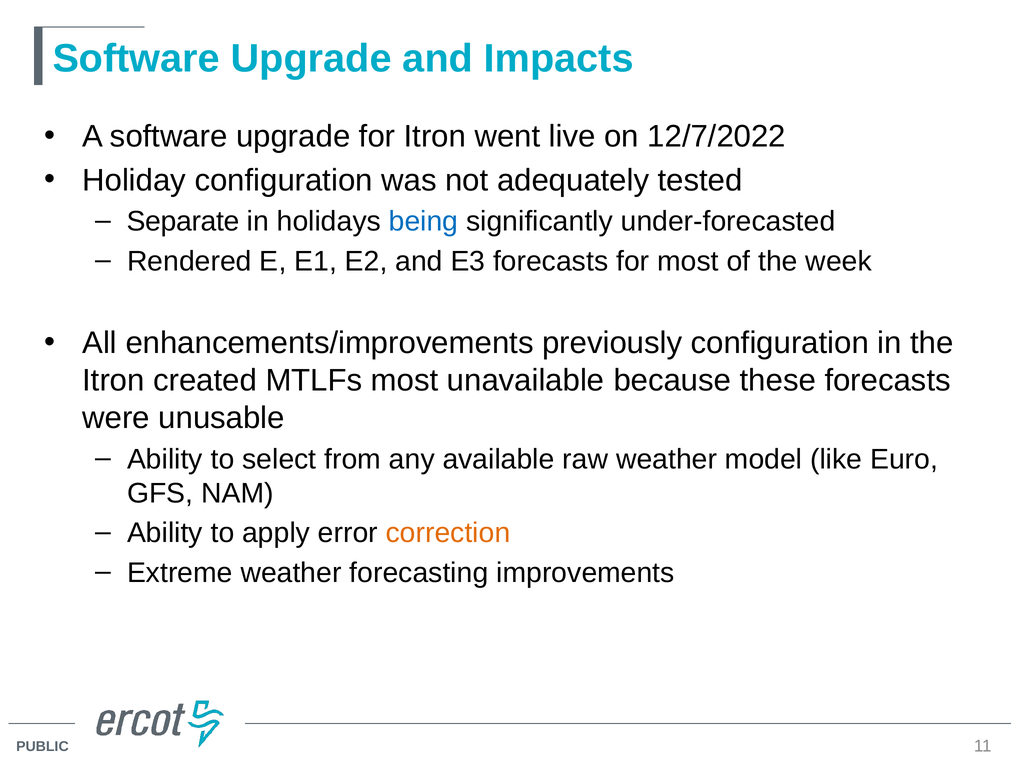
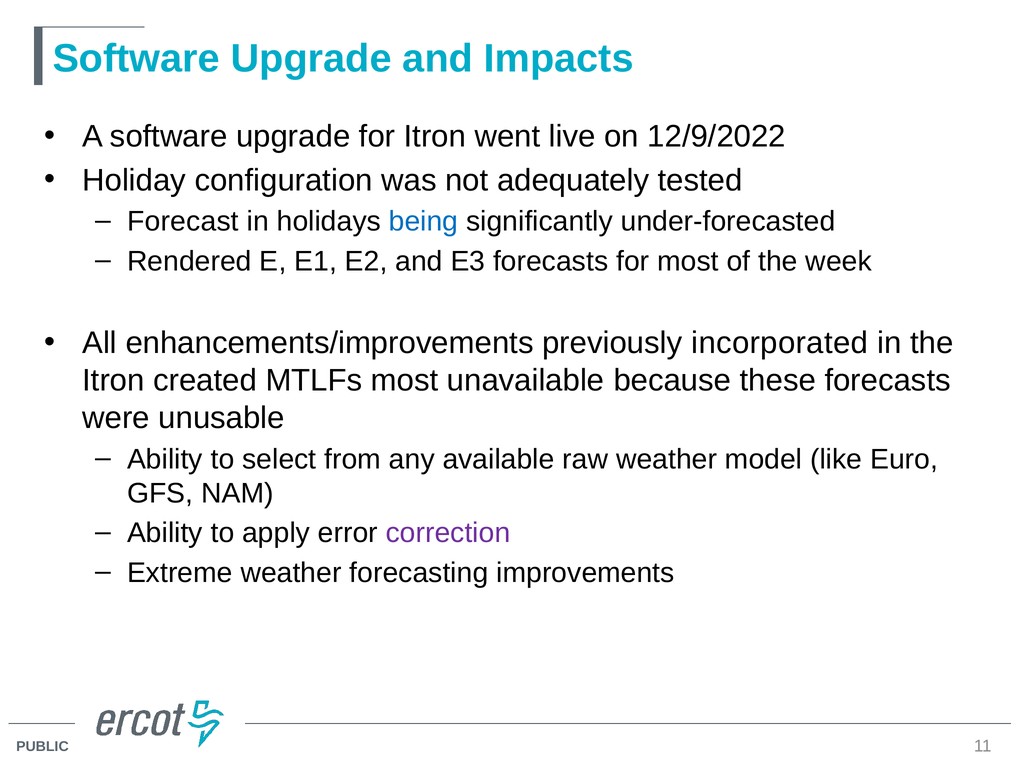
12/7/2022: 12/7/2022 -> 12/9/2022 (717, 137)
Separate: Separate -> Forecast (183, 221)
previously configuration: configuration -> incorporated (780, 343)
correction colour: orange -> purple (448, 533)
